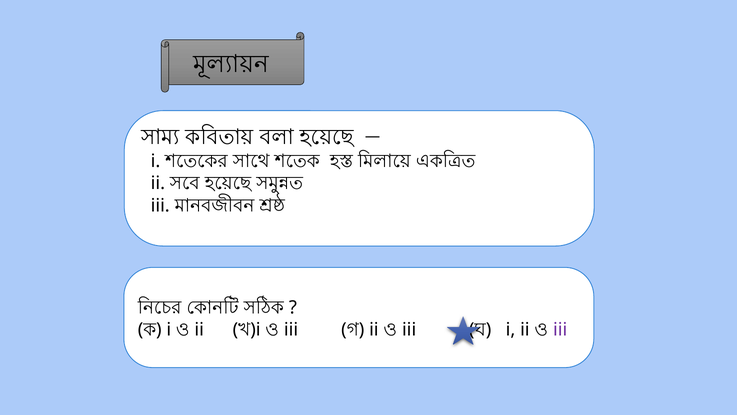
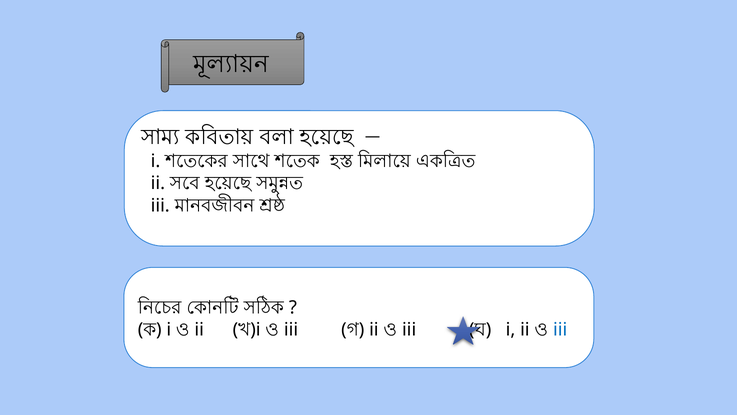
iii colour: purple -> blue (560, 329)
